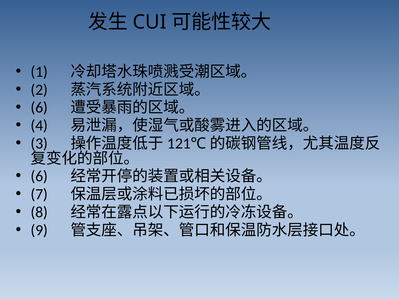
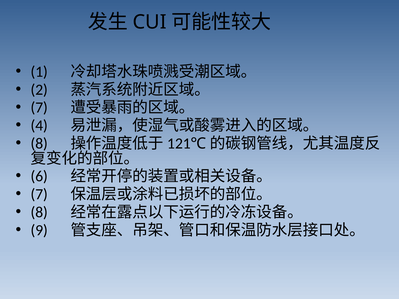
6: 6 -> 7 (39, 108)
3: 3 -> 8 (39, 144)
